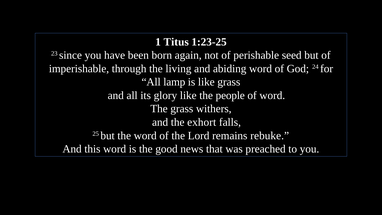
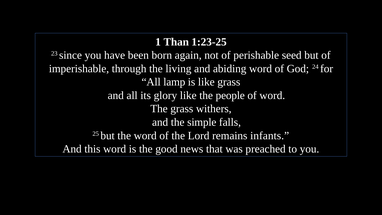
Titus: Titus -> Than (176, 42)
exhort: exhort -> simple (202, 122)
rebuke: rebuke -> infants (270, 136)
